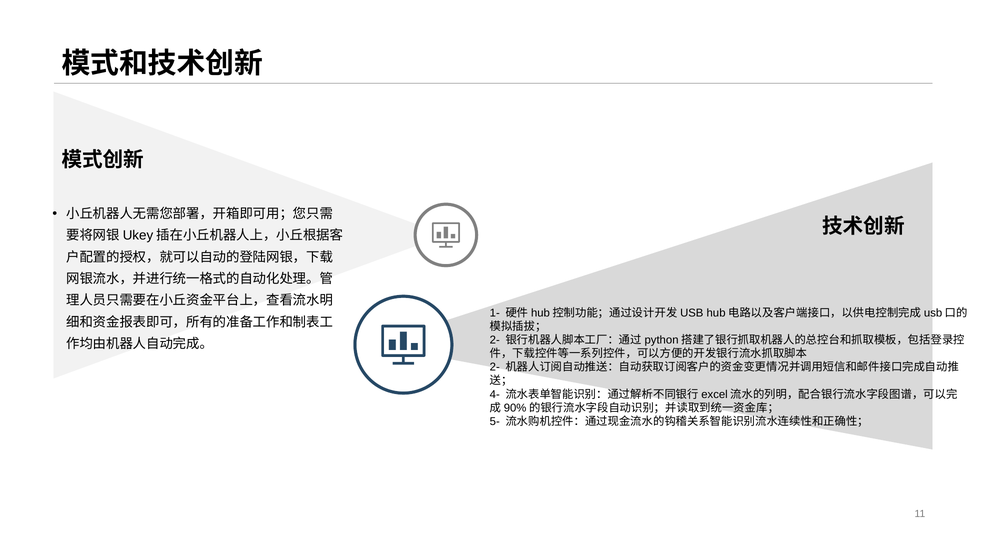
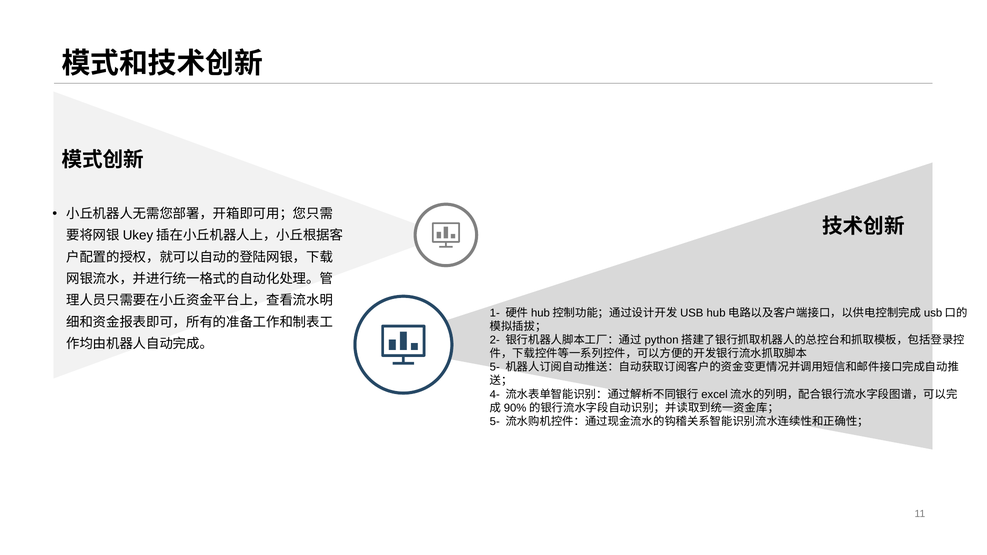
2-: 2- -> 5- (495, 367)
